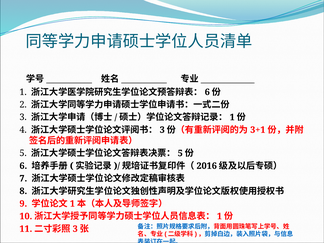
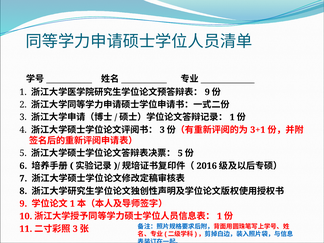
6: 6 -> 9 (207, 92)
